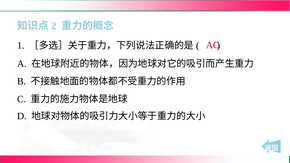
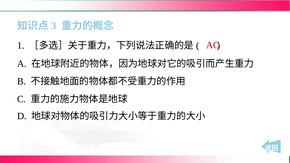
2: 2 -> 3 (54, 26)
